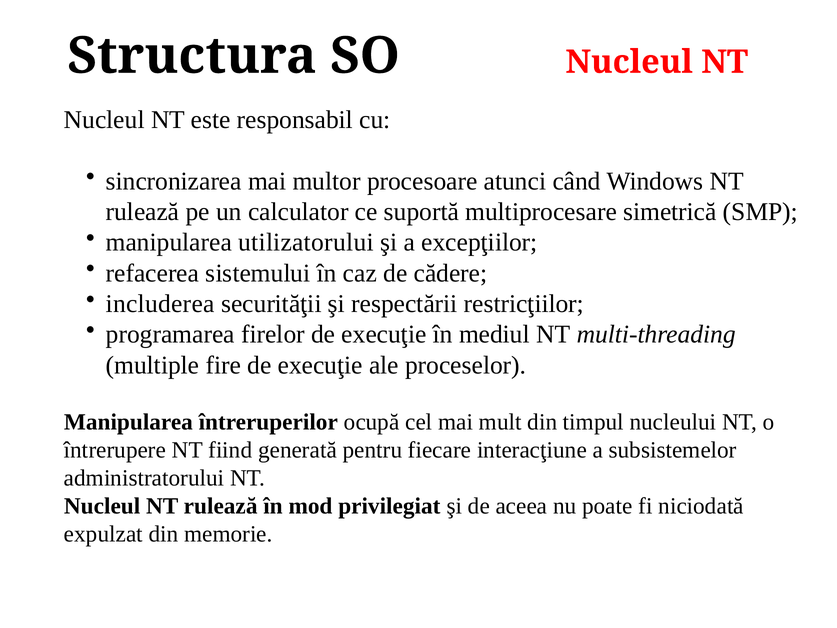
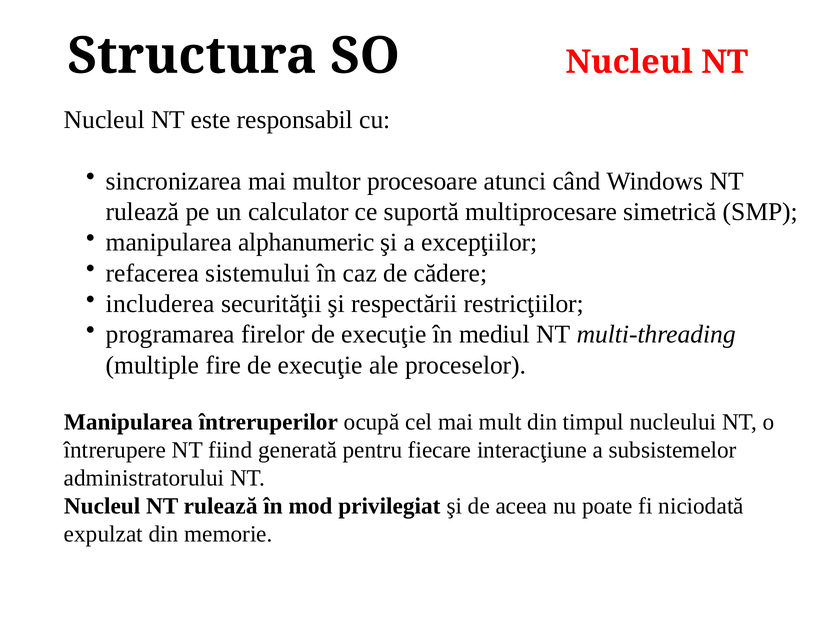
utilizatorului: utilizatorului -> alphanumeric (306, 242)
